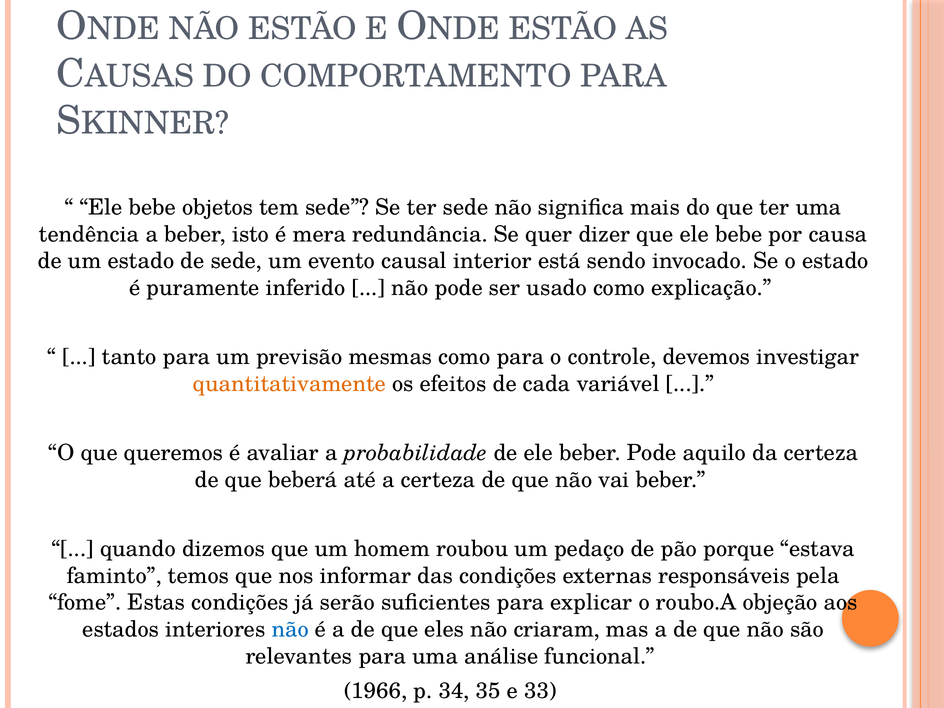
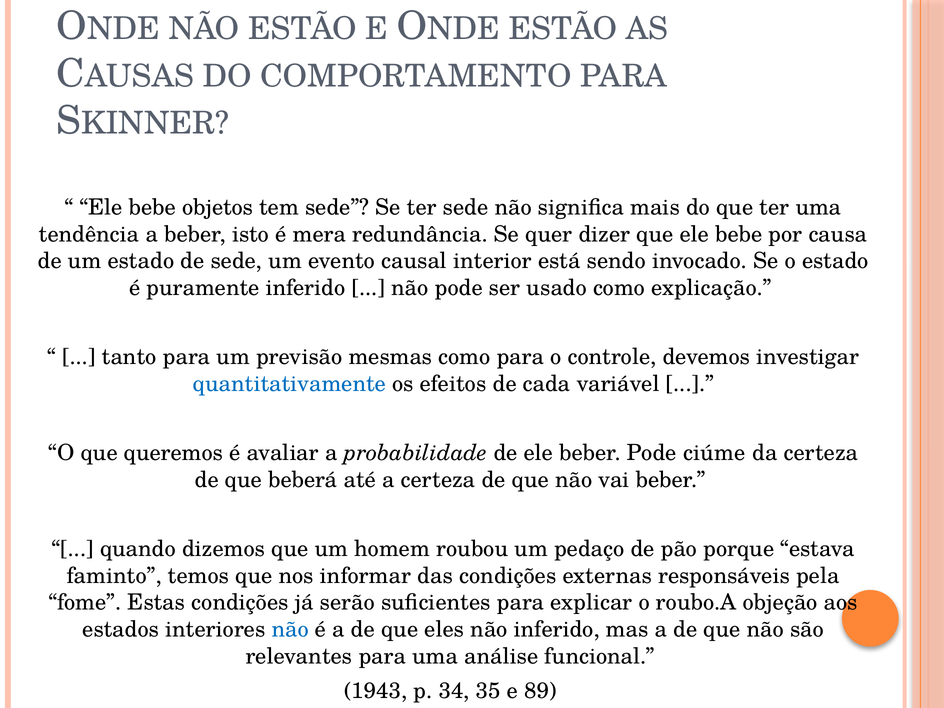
quantitativamente colour: orange -> blue (289, 384)
aquilo: aquilo -> ciúme (714, 453)
não criaram: criaram -> inferido (557, 629)
1966: 1966 -> 1943 (376, 691)
33: 33 -> 89 (540, 691)
